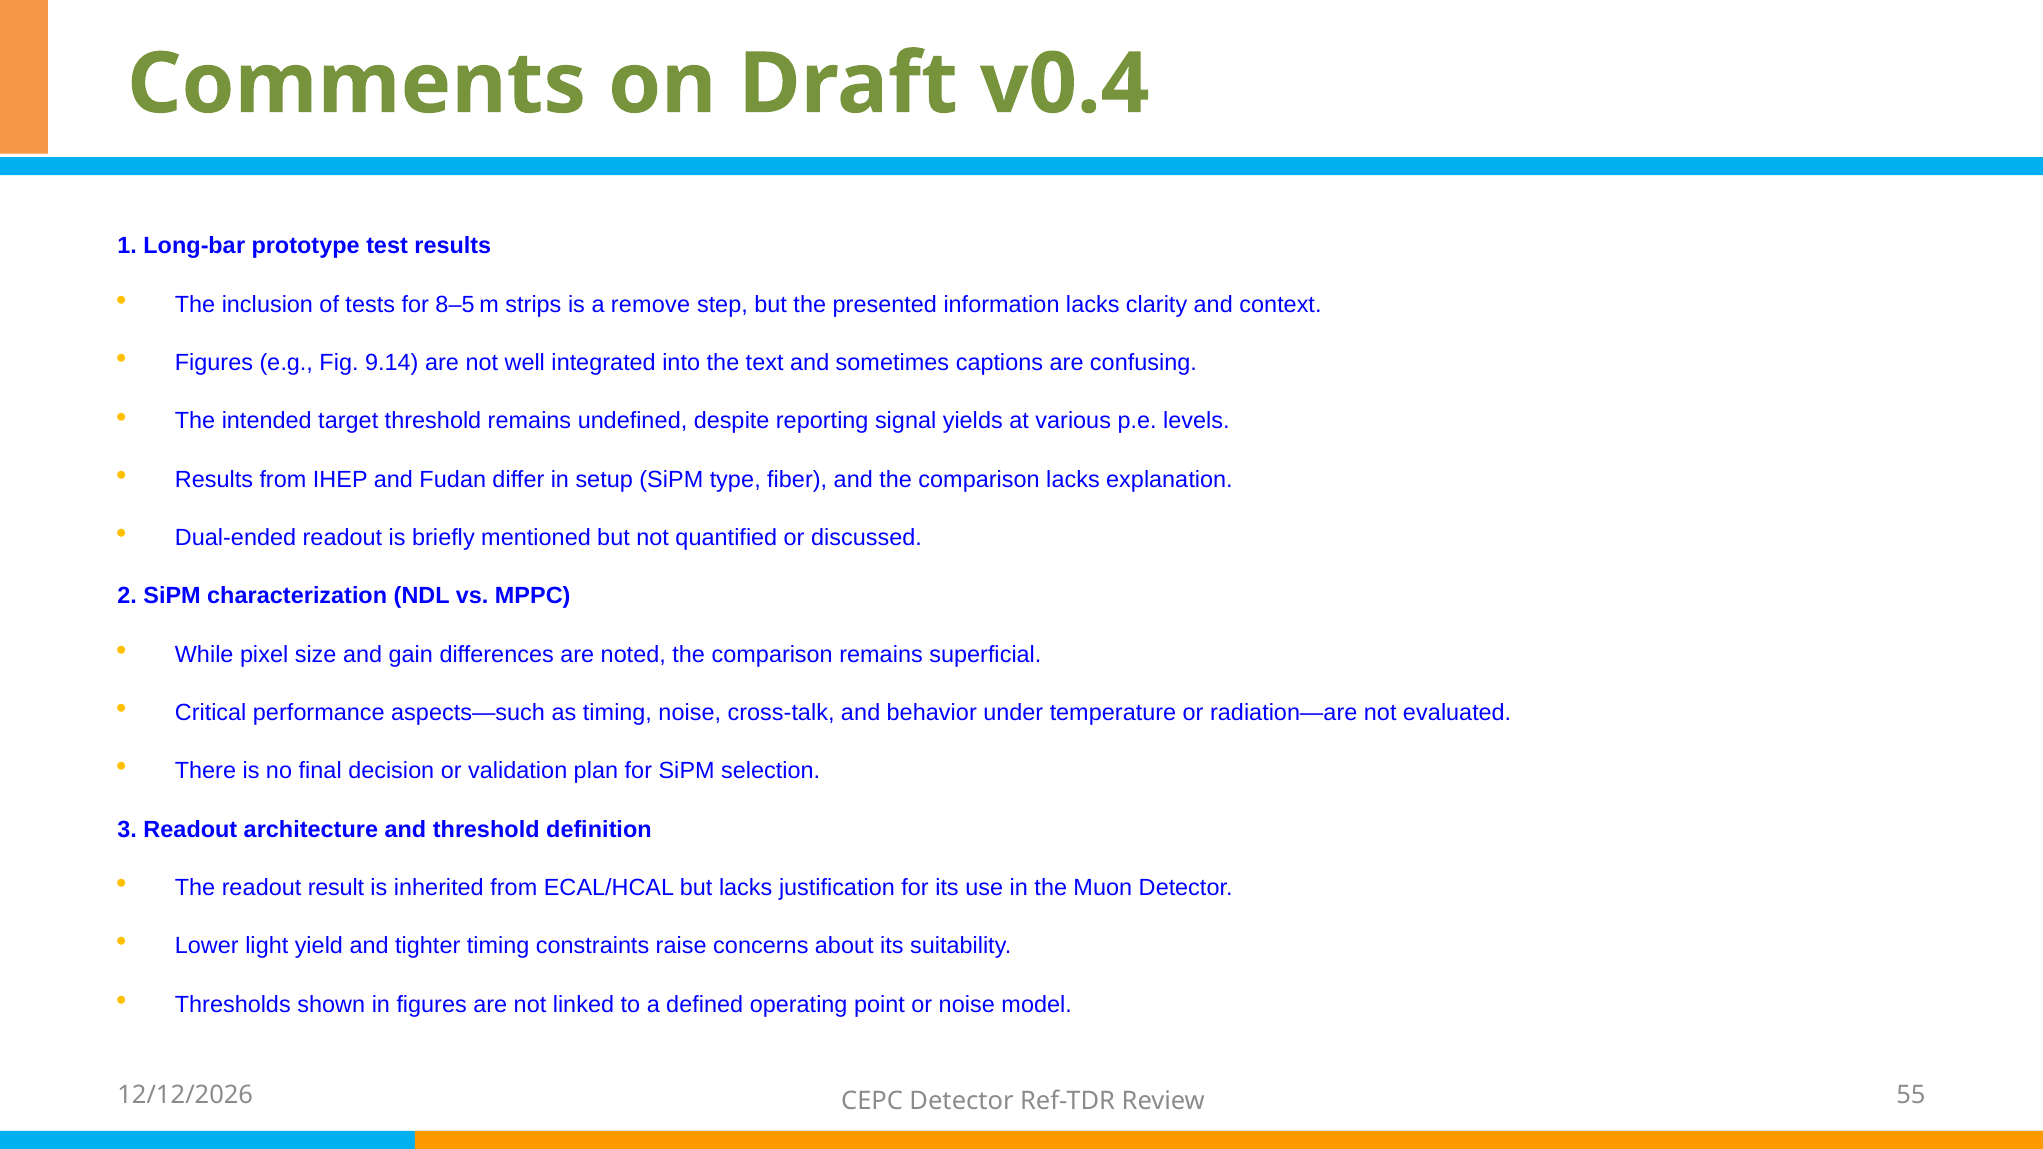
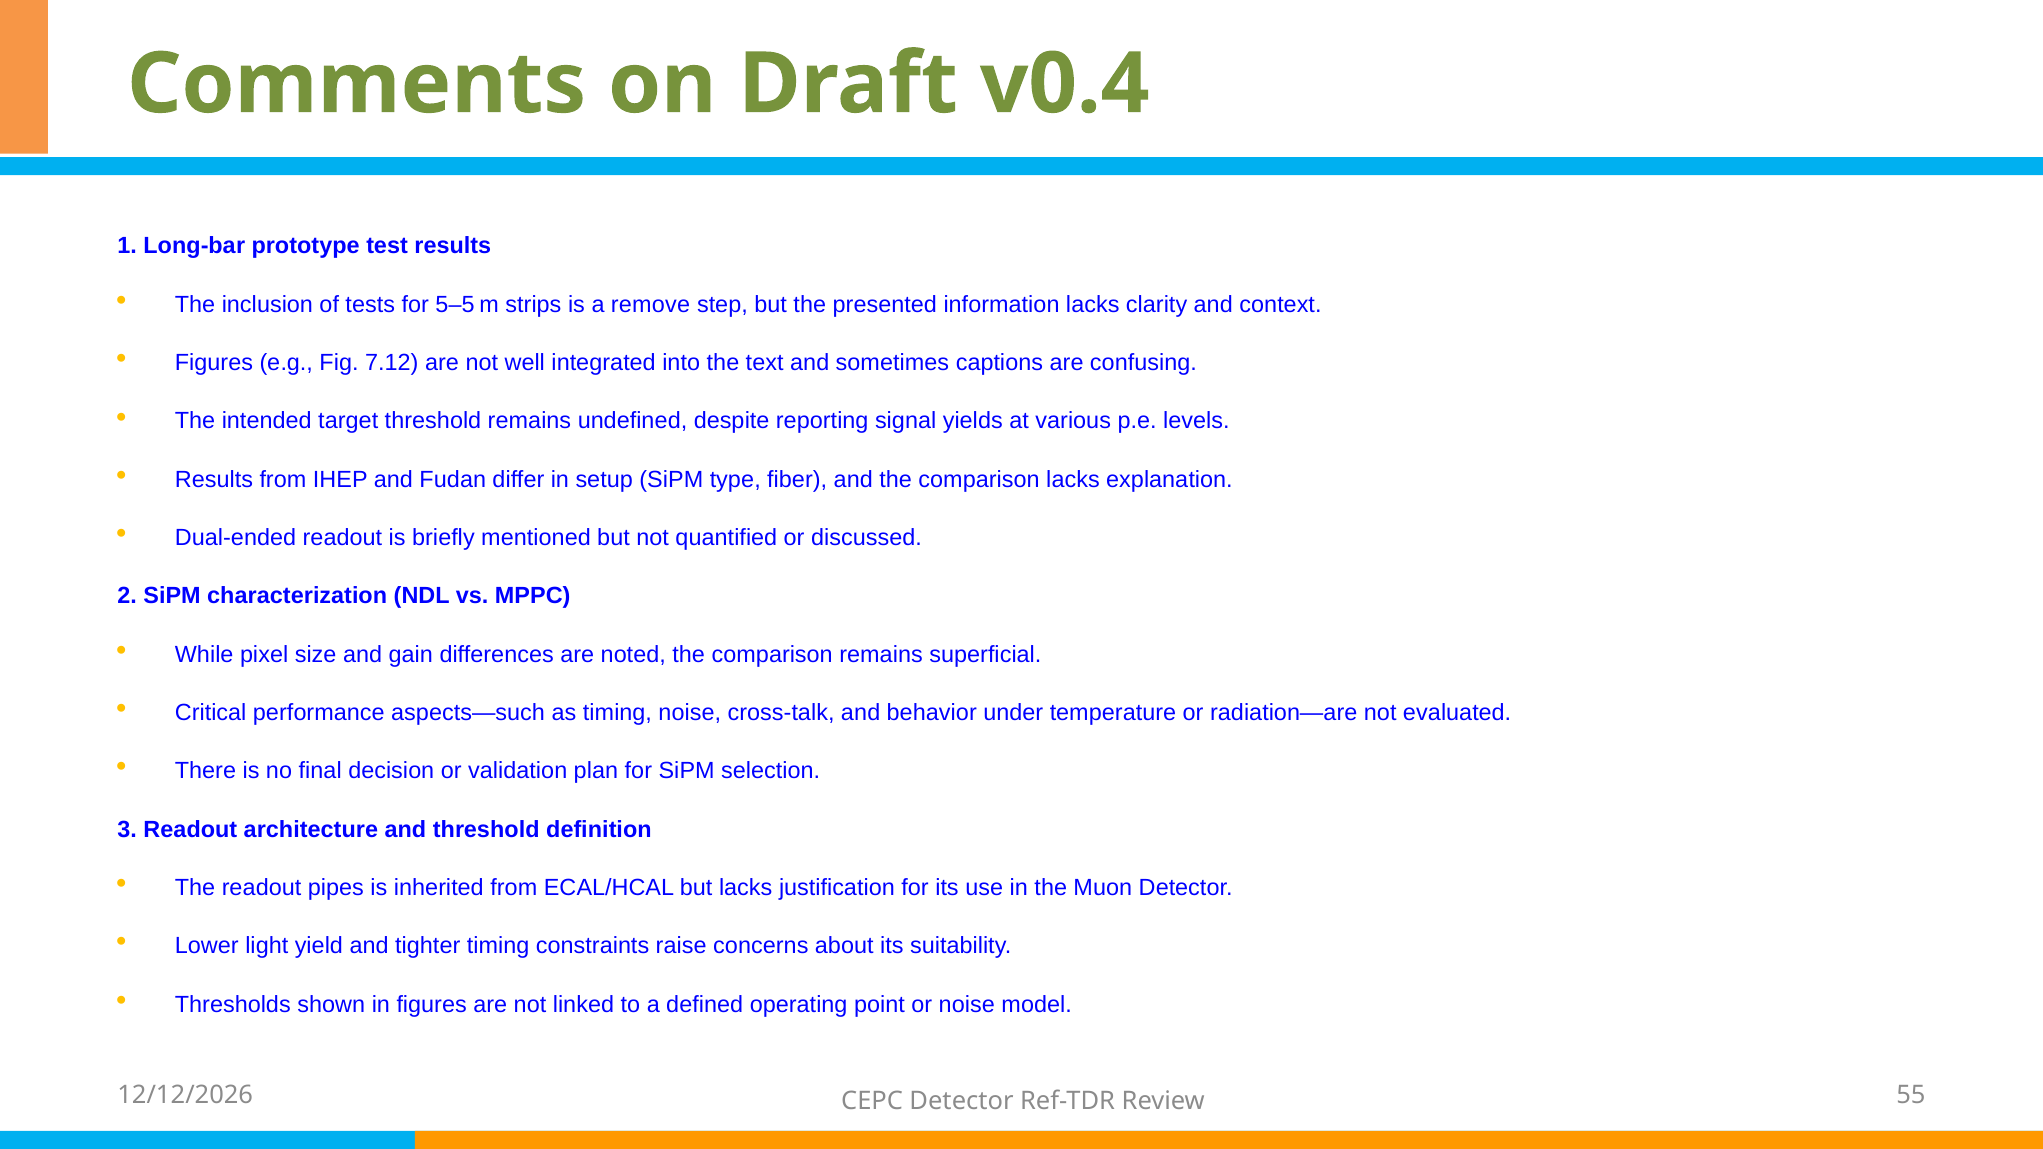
8–5: 8–5 -> 5–5 (455, 304)
9.14: 9.14 -> 7.12 (392, 363)
result: result -> pipes (336, 888)
